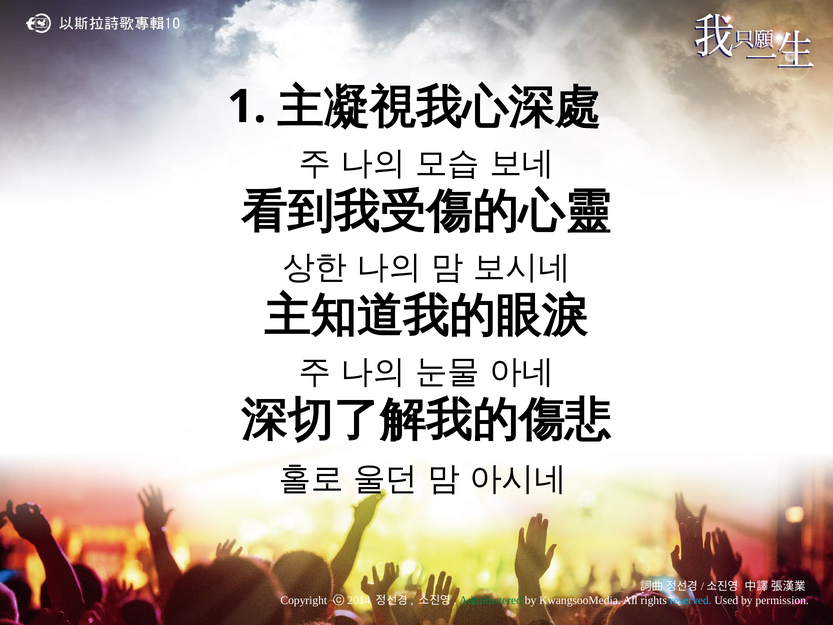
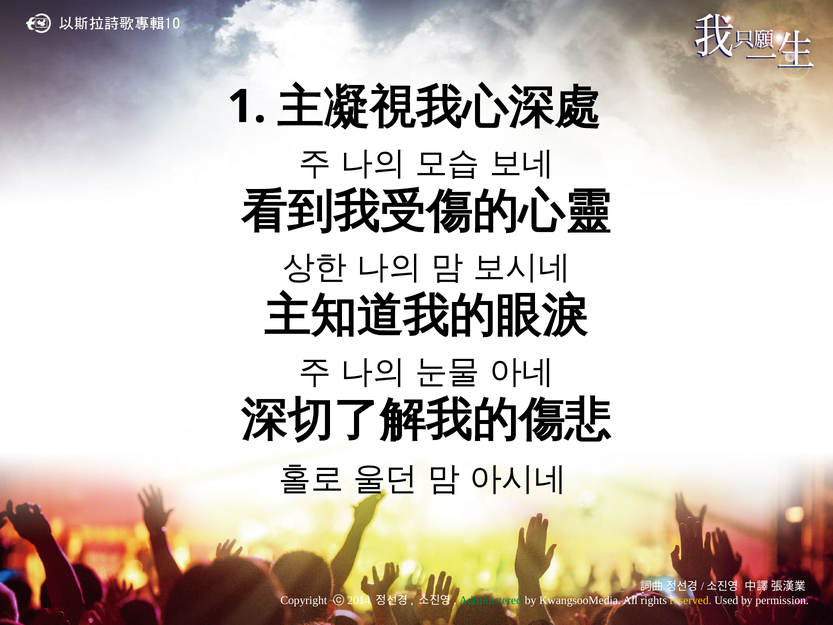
reserved colour: light blue -> yellow (691, 600)
